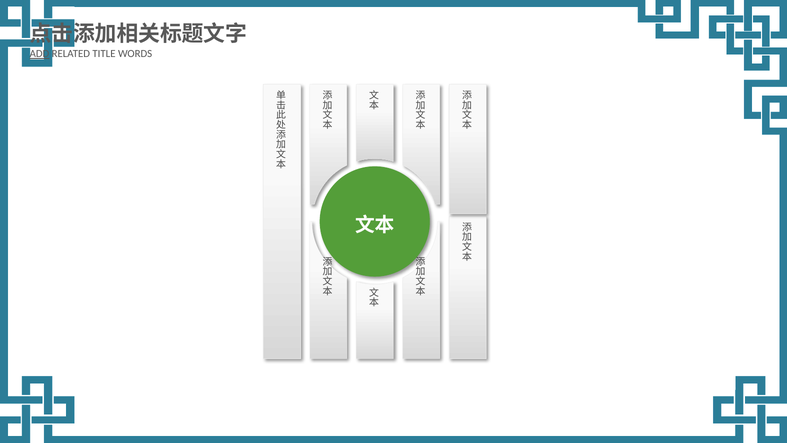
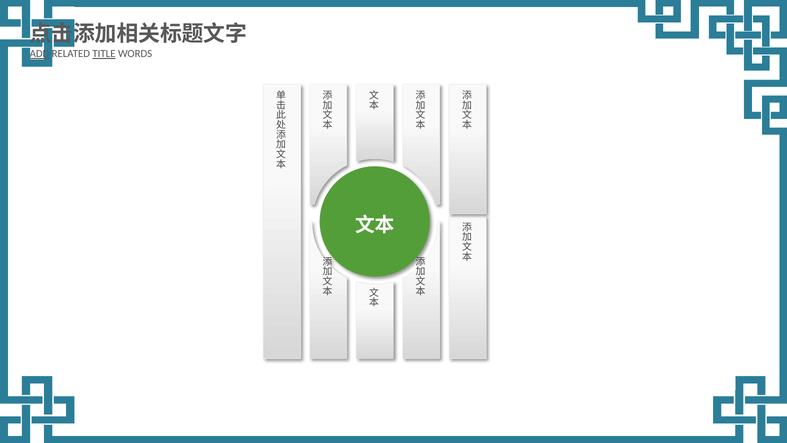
TITLE underline: none -> present (104, 54)
